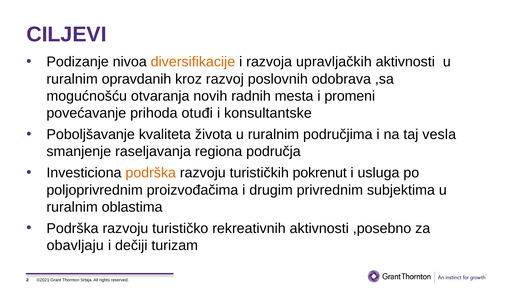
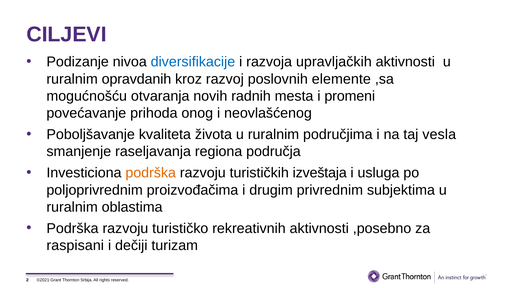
diversifikacije colour: orange -> blue (193, 62)
odobrava: odobrava -> elemente (341, 79)
otuđi: otuđi -> onog (197, 113)
konsultantske: konsultantske -> neovlašćenog (268, 113)
pokrenut: pokrenut -> izveštaja (320, 173)
obavljaju: obavljaju -> raspisani (75, 245)
